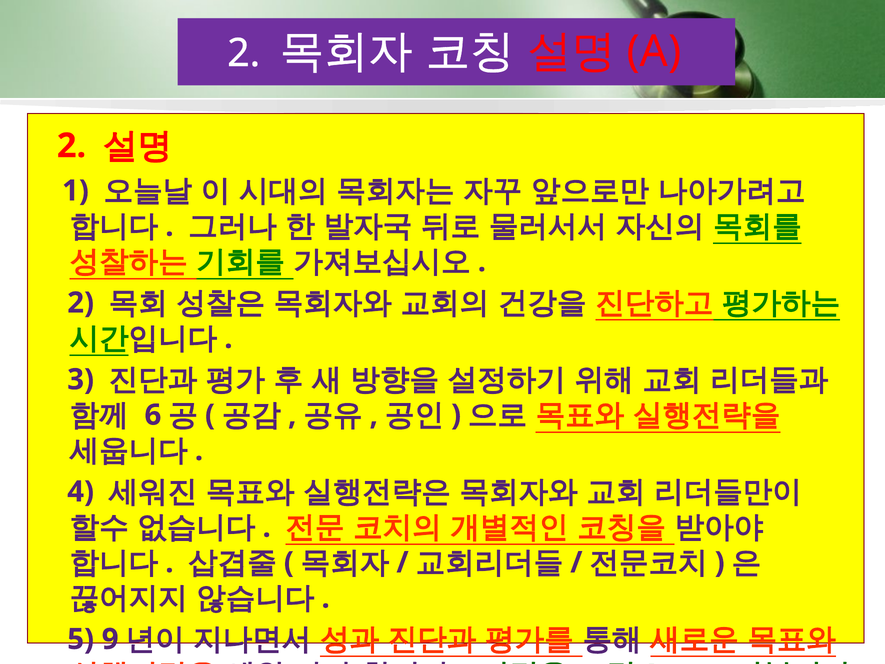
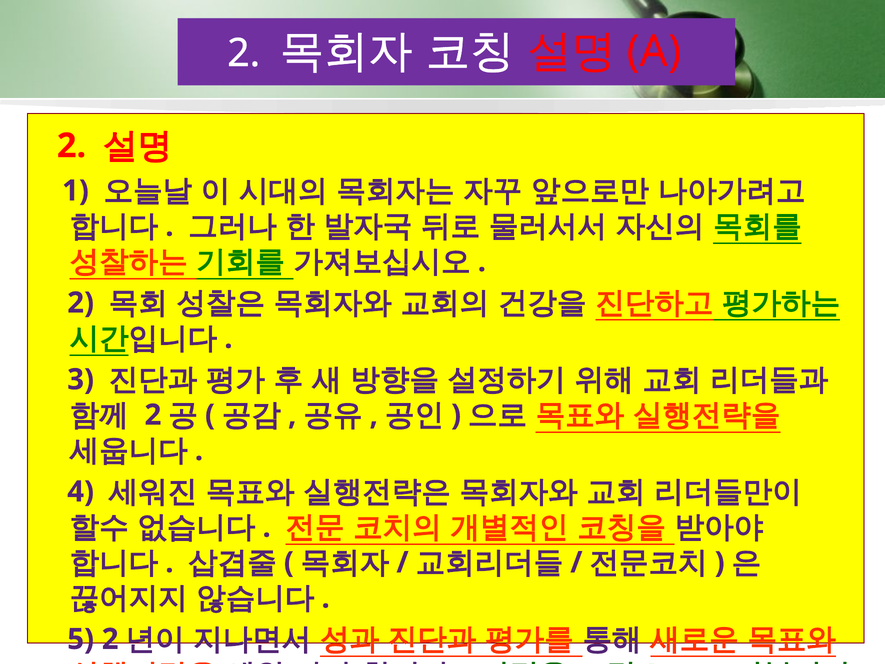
6: 6 -> 2 (153, 415)
5 9: 9 -> 2 (110, 639)
